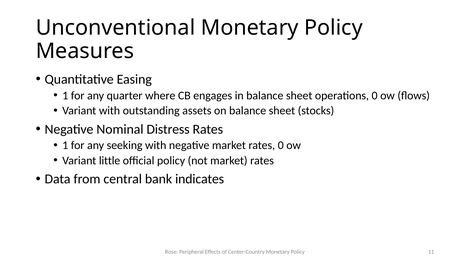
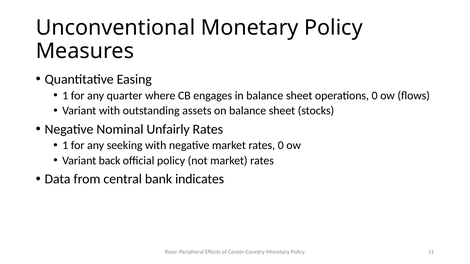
Distress: Distress -> Unfairly (168, 129)
little: little -> back (110, 161)
